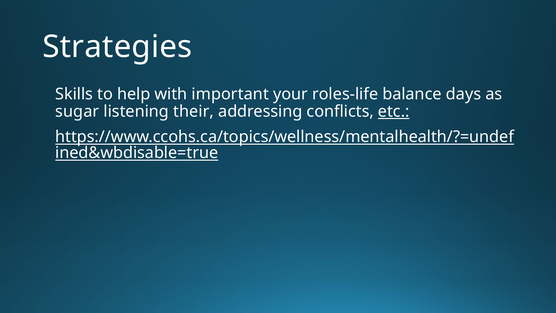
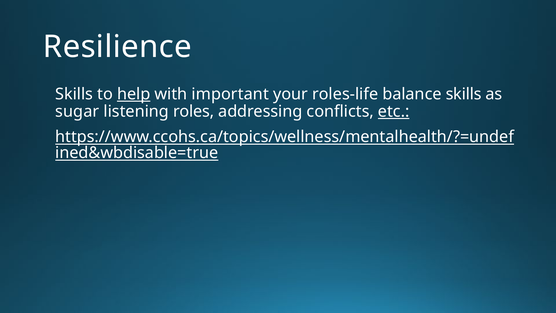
Strategies: Strategies -> Resilience (117, 47)
help underline: none -> present (134, 94)
balance days: days -> skills (464, 94)
their: their -> roles (194, 112)
